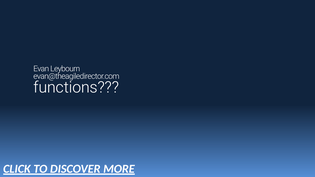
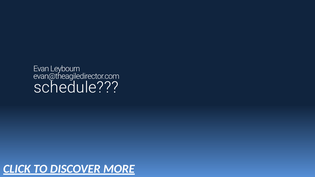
functions: functions -> schedule (76, 87)
